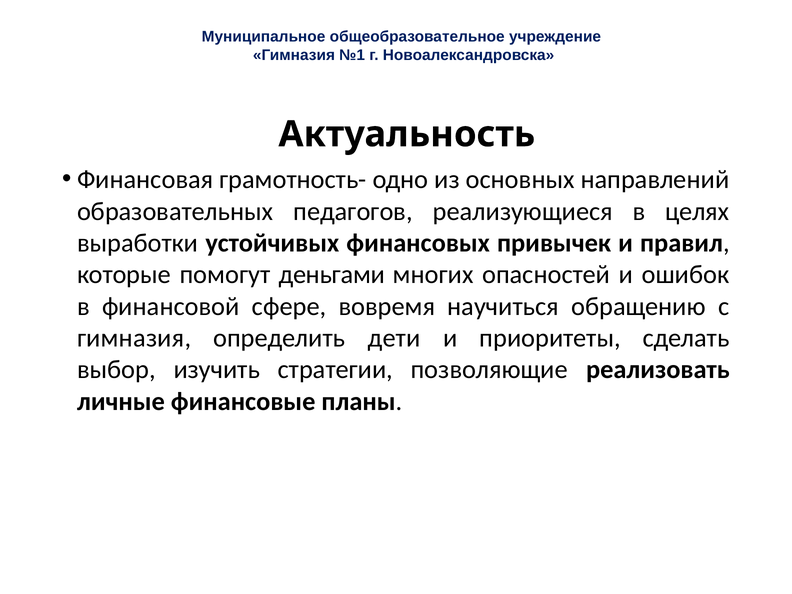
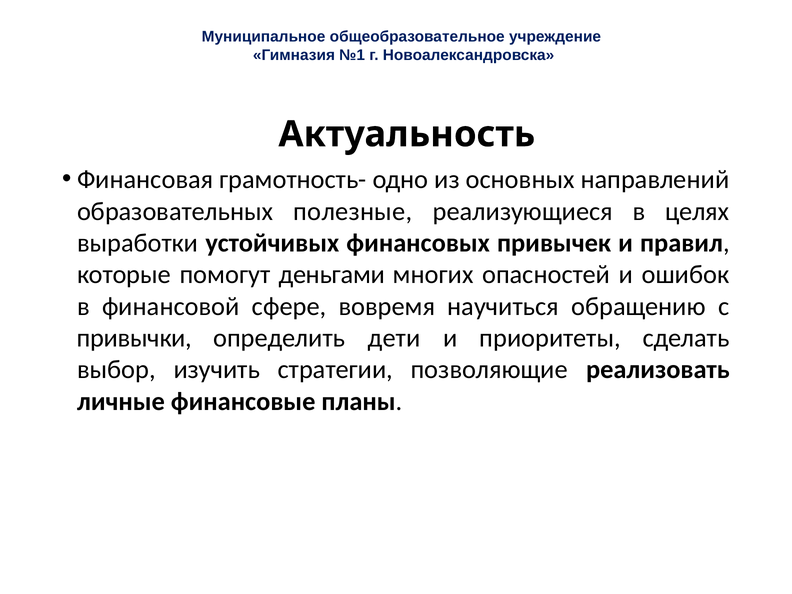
педагогов: педагогов -> полезные (353, 211)
гимназия: гимназия -> привычки (134, 338)
